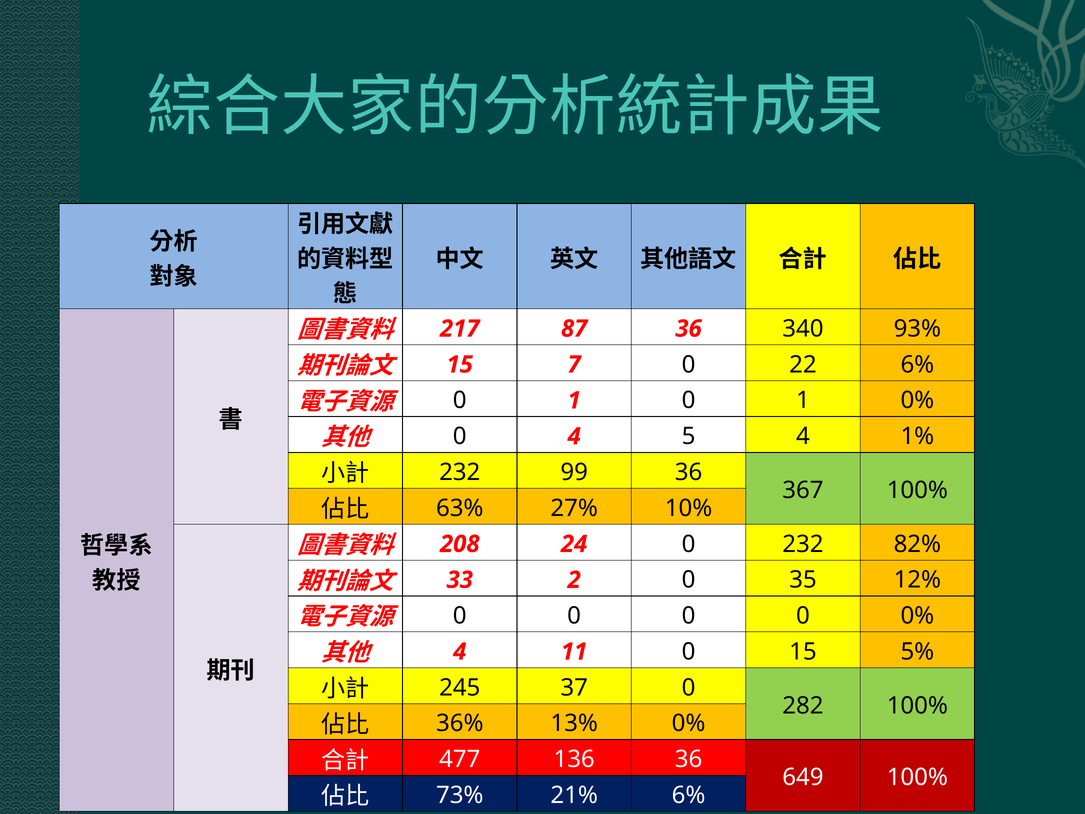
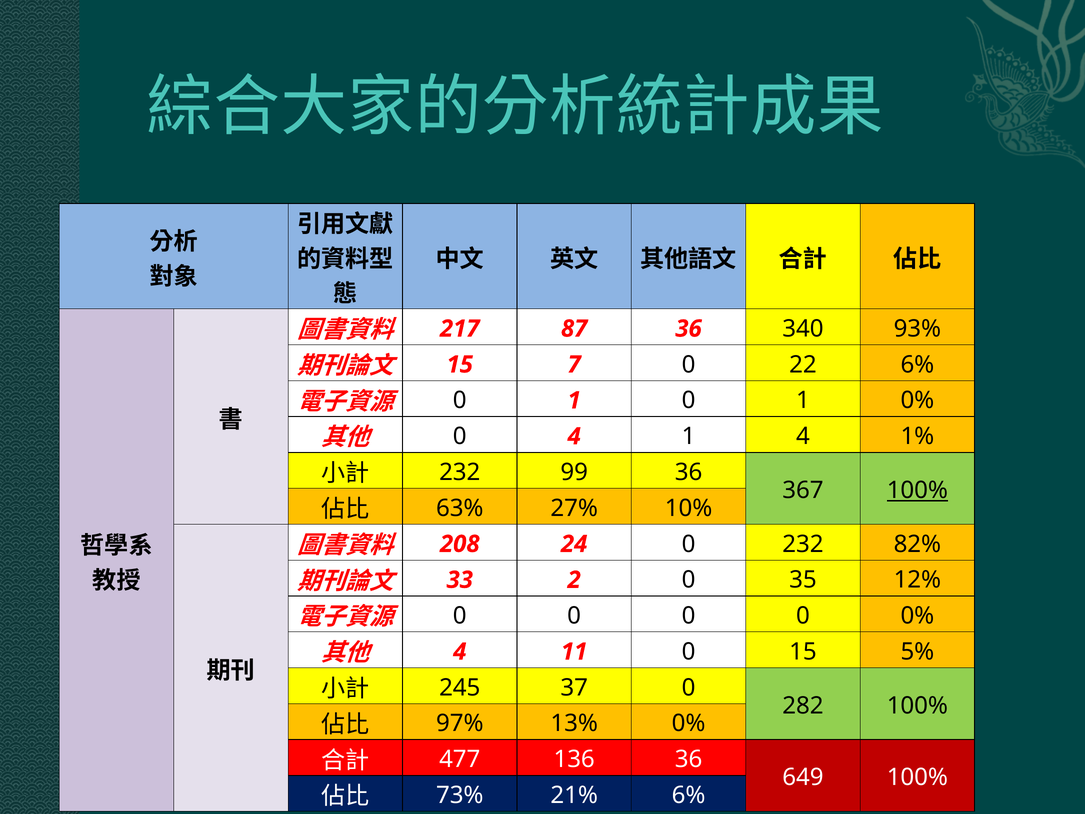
5: 5 -> 1 (689, 436)
100% underline: none -> present (917, 490)
36%: 36% -> 97% (460, 723)
